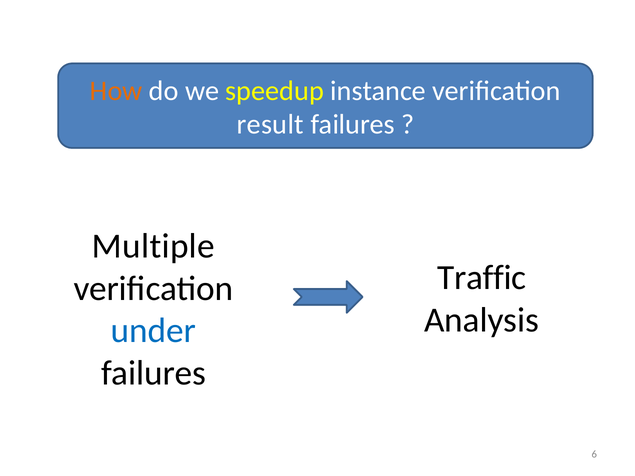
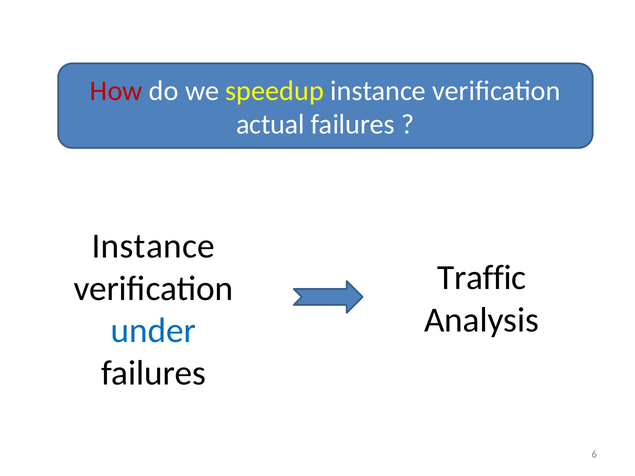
How colour: orange -> red (116, 91)
result: result -> actual (270, 125)
Multiple: Multiple -> Instance (153, 246)
